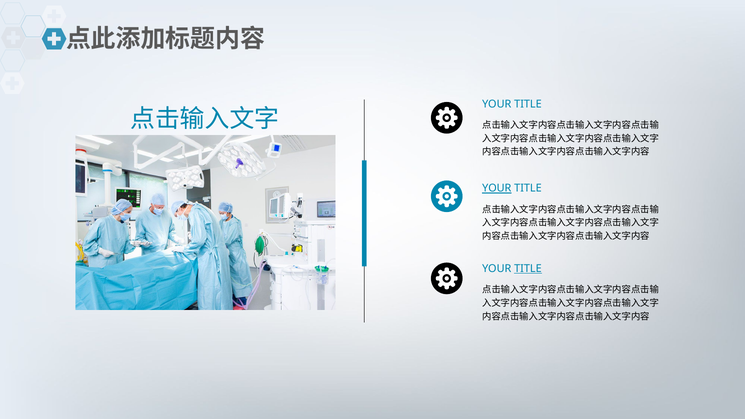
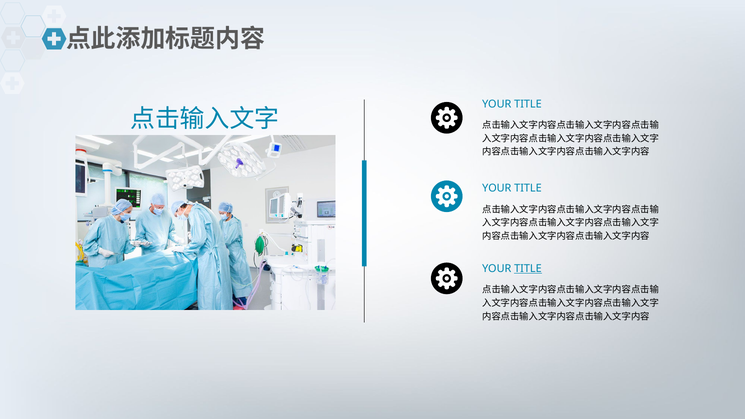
YOUR underline: present -> none (497, 188)
